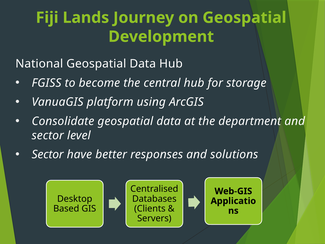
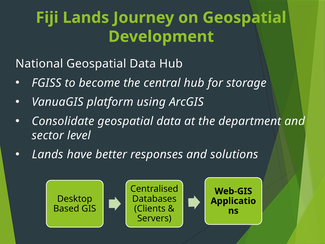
Sector: Sector -> Lands (48, 154)
